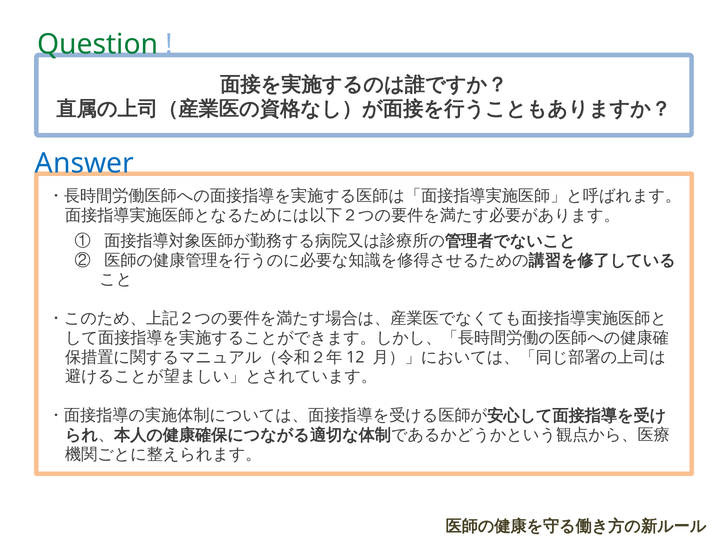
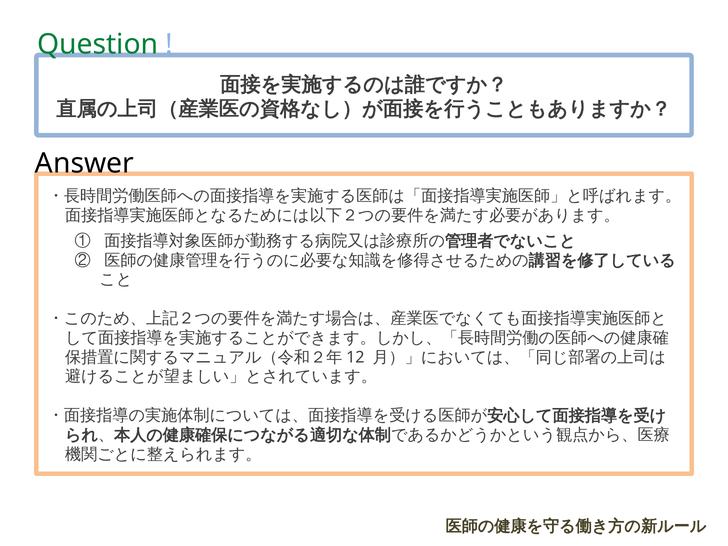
Answer colour: blue -> black (84, 164)
